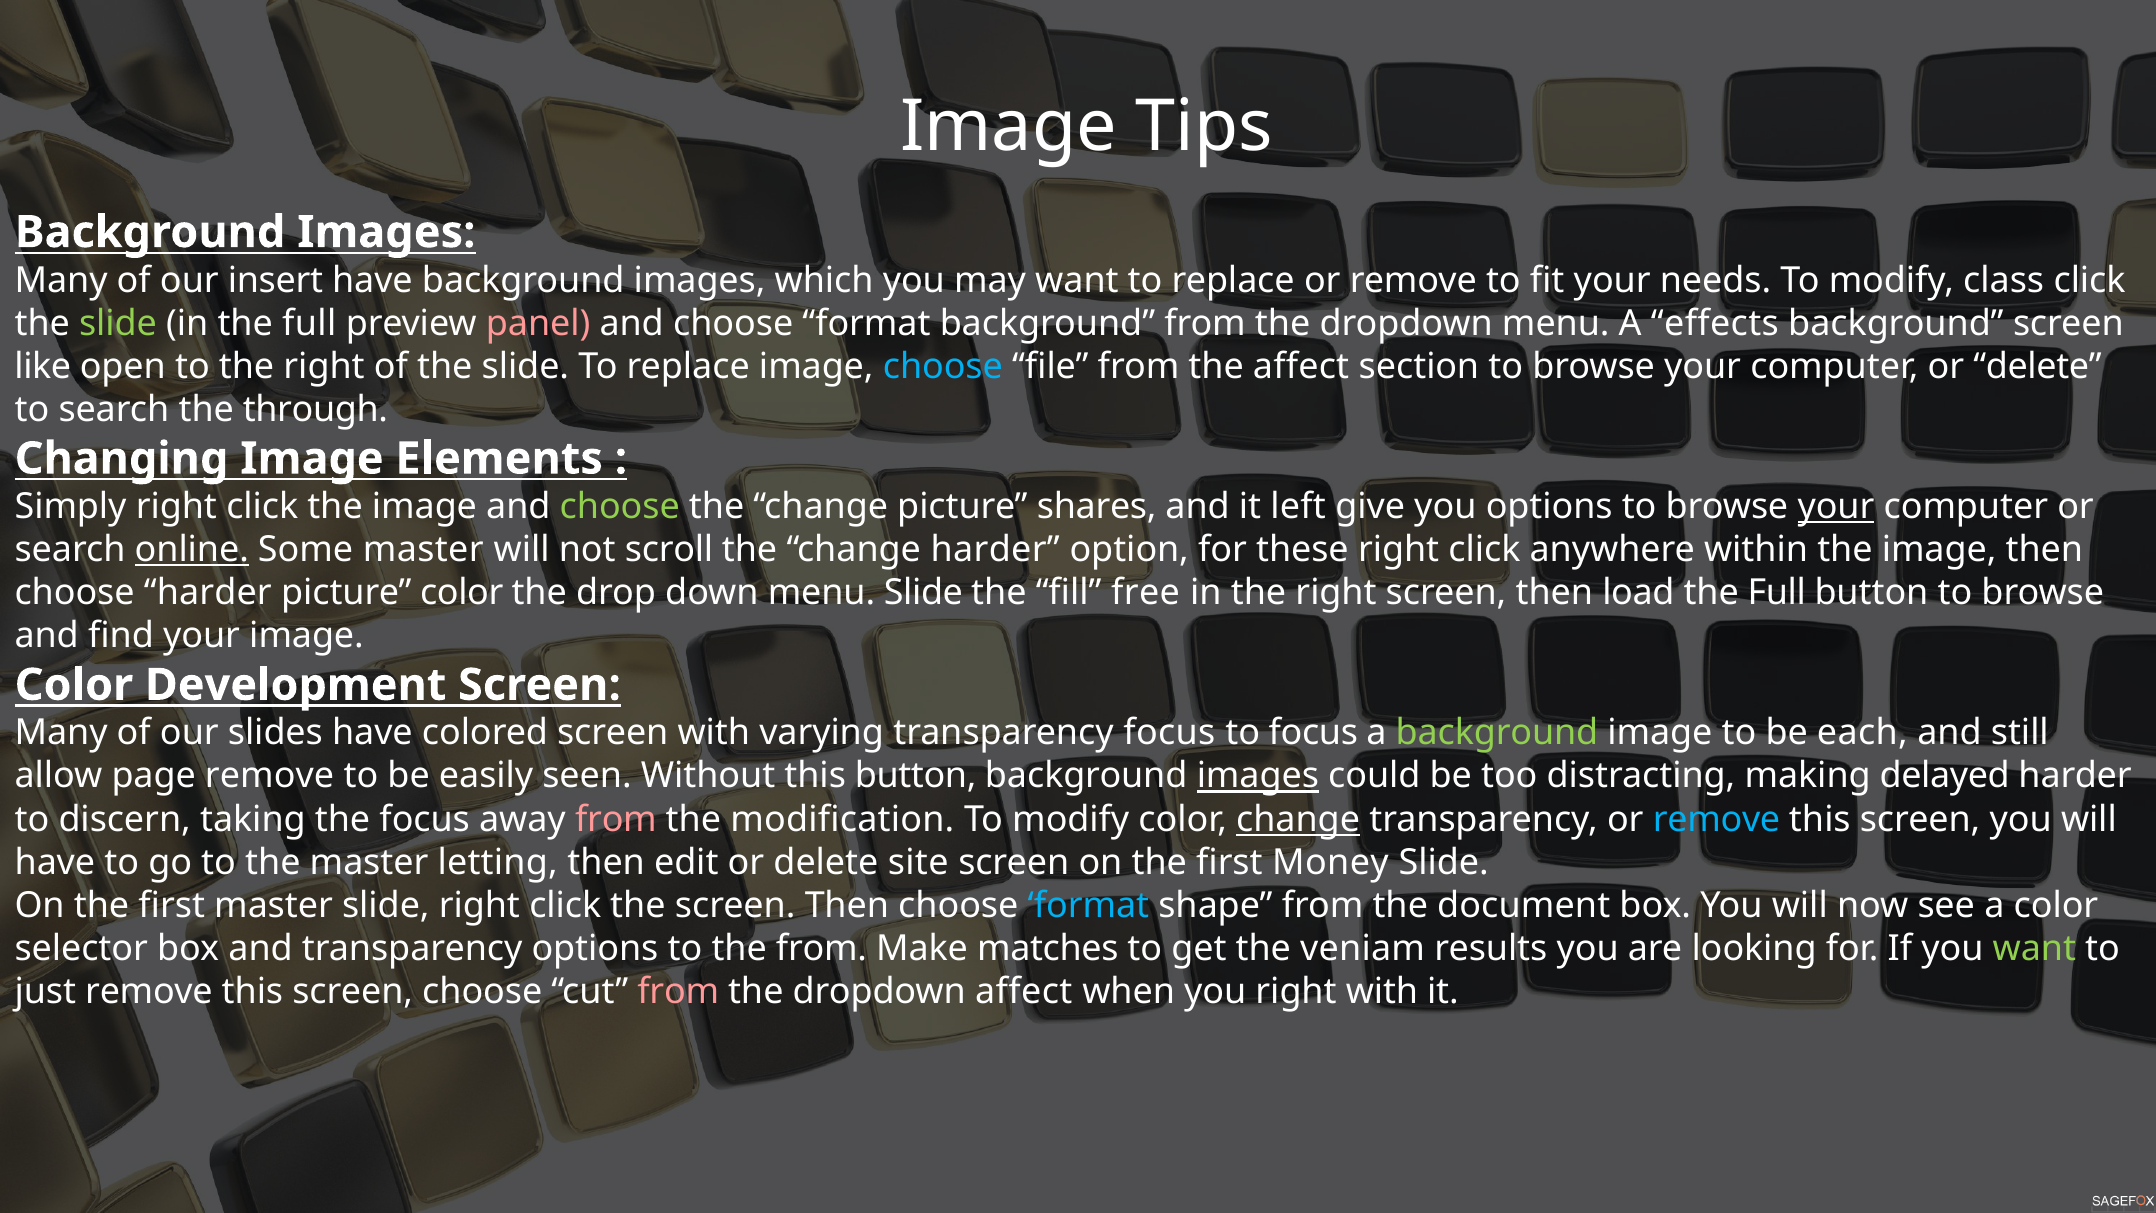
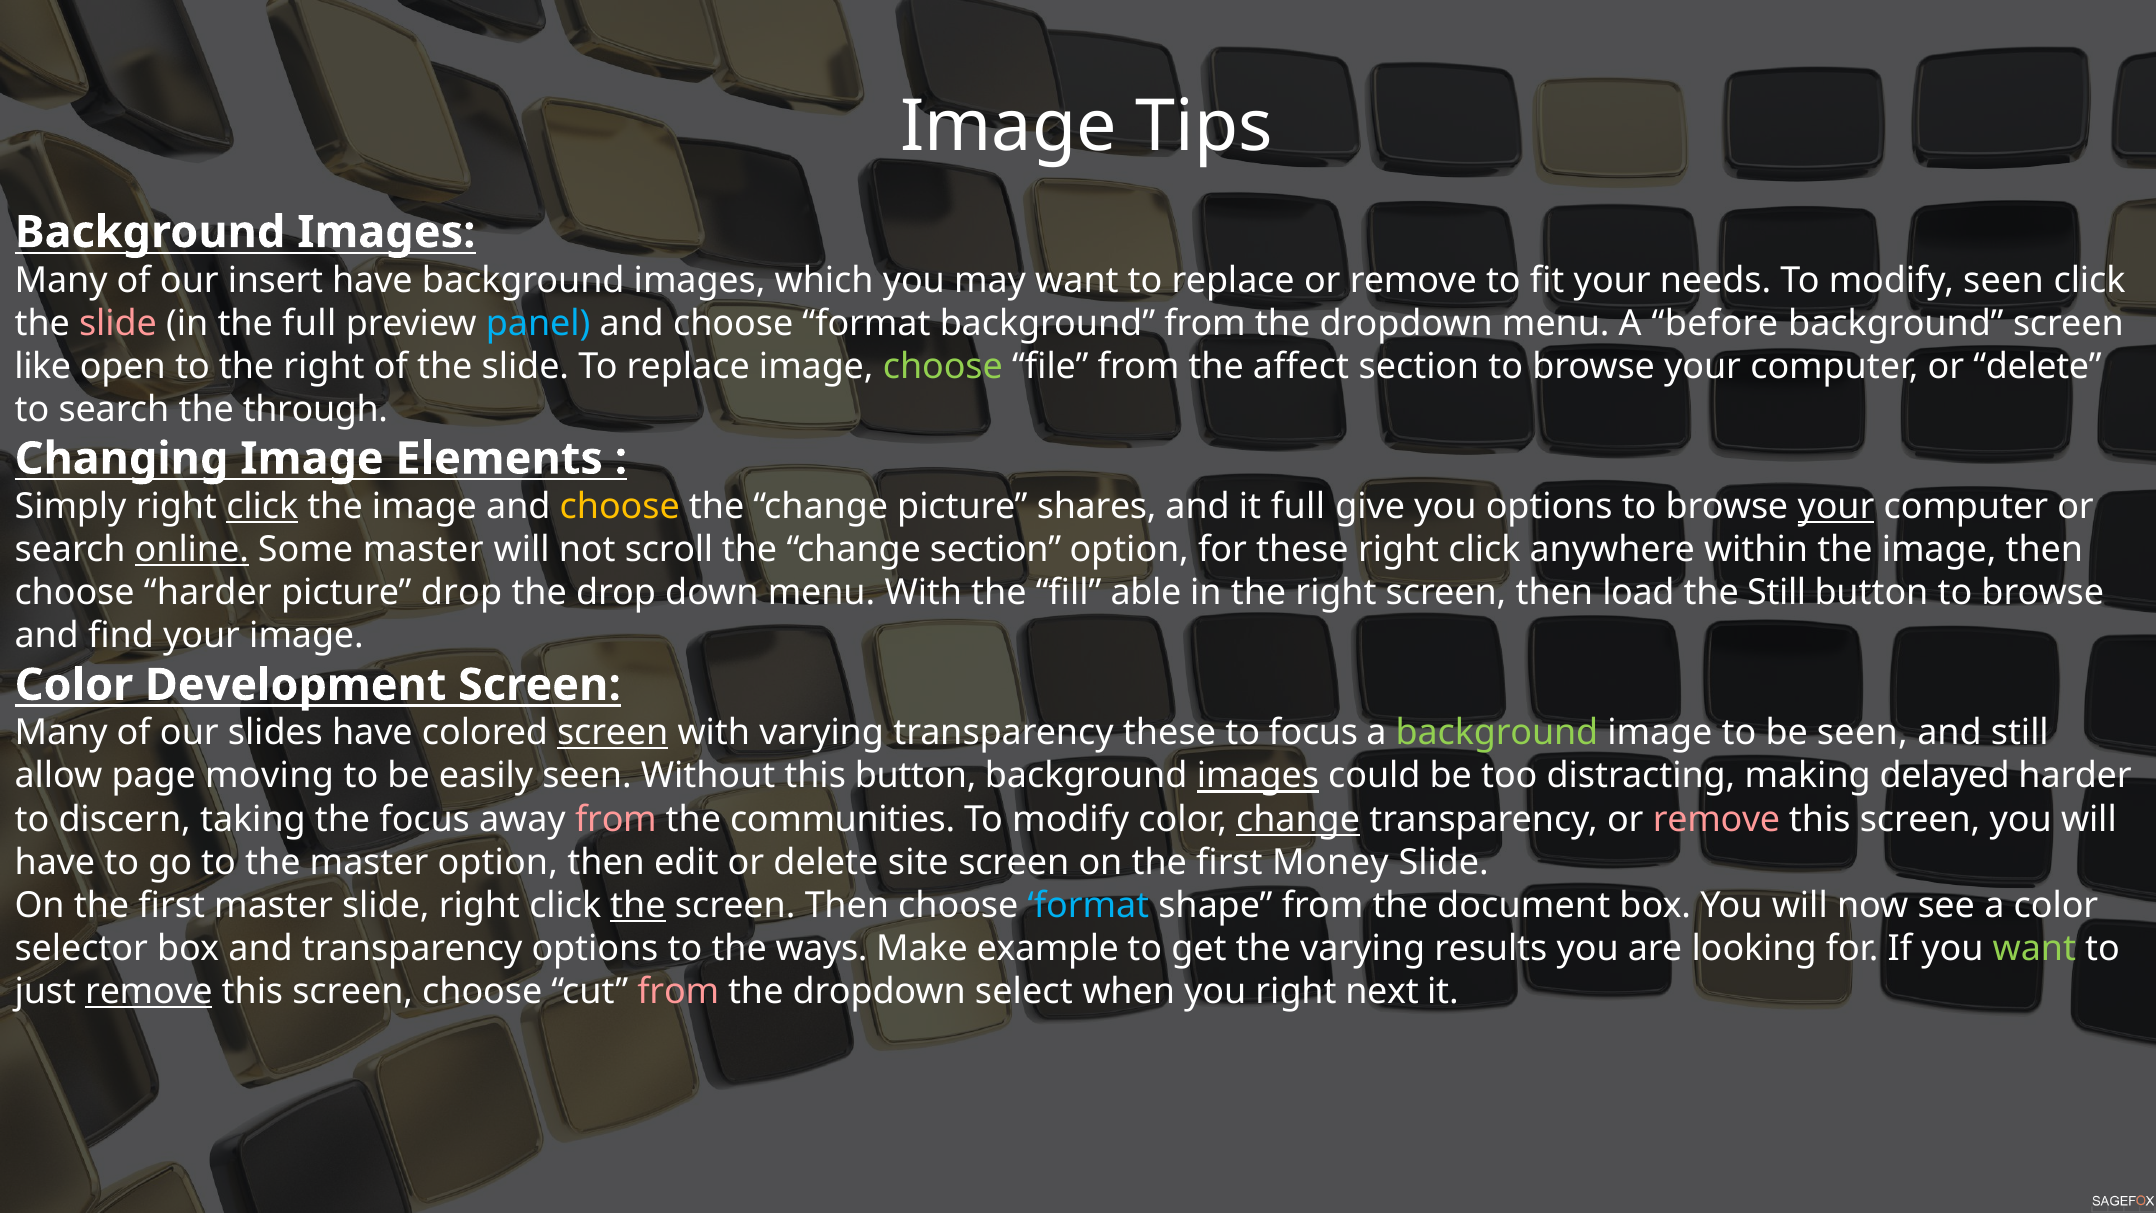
modify class: class -> seen (2003, 280)
slide colour: light green -> pink (118, 323)
panel colour: pink -> light blue (538, 323)
effects: effects -> before (1715, 323)
choose colour: light blue -> light green (943, 366)
click underline: none -> present (262, 506)
choose colour: light green -> yellow (620, 506)
it left: left -> full (1298, 506)
change harder: harder -> section (996, 550)
picture color: color -> drop (461, 593)
menu Slide: Slide -> With (923, 593)
free: free -> able (1146, 593)
Full: Full -> Still (1777, 593)
screen underline: none -> present (613, 733)
transparency focus: focus -> these (1169, 733)
be each: each -> seen (1862, 733)
page remove: remove -> moving (269, 776)
modification: modification -> communities (843, 819)
remove colour: light blue -> pink (1716, 819)
master letting: letting -> option (498, 862)
the underline: none -> present (638, 905)
the from: from -> ways (822, 948)
matches: matches -> example (1048, 948)
the veniam: veniam -> varying (1363, 948)
remove underline: none -> present (149, 991)
dropdown affect: affect -> select (1024, 991)
right with: with -> next (1382, 991)
